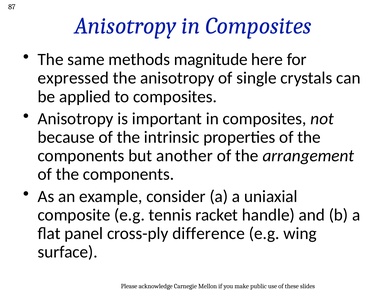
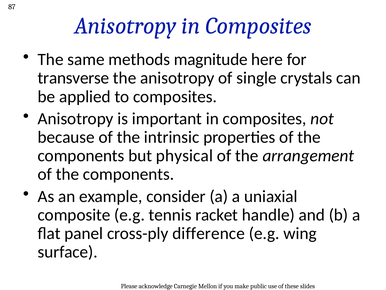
expressed: expressed -> transverse (73, 78)
another: another -> physical (184, 155)
